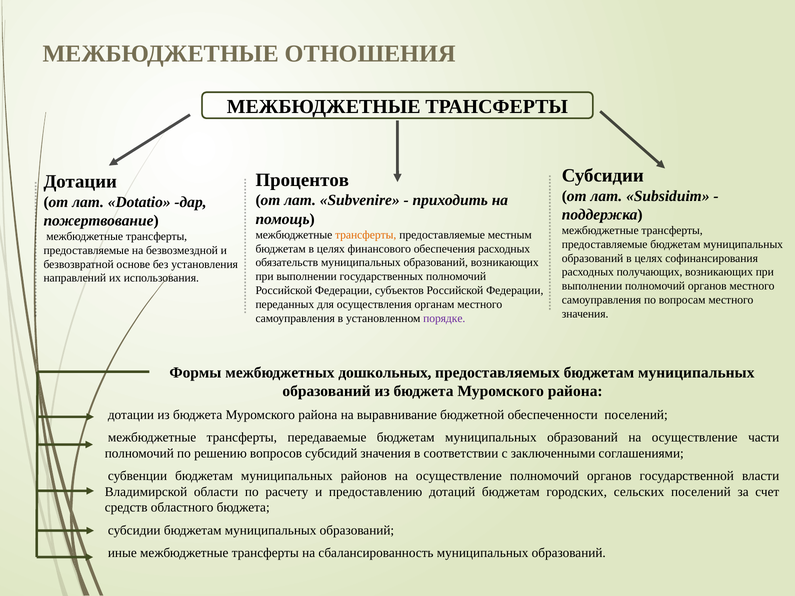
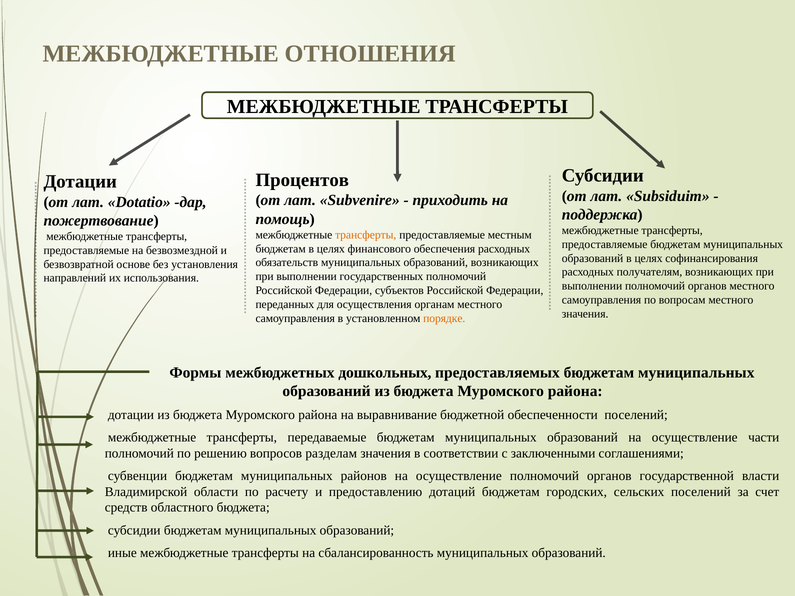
получающих: получающих -> получателям (649, 272)
порядке colour: purple -> orange (444, 318)
субсидий: субсидий -> разделам (331, 454)
